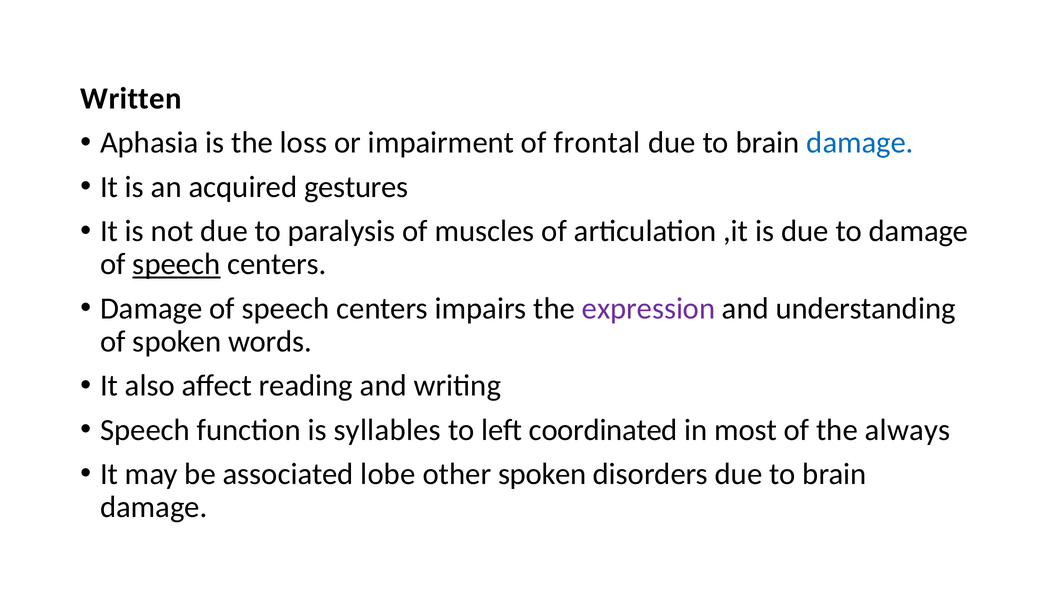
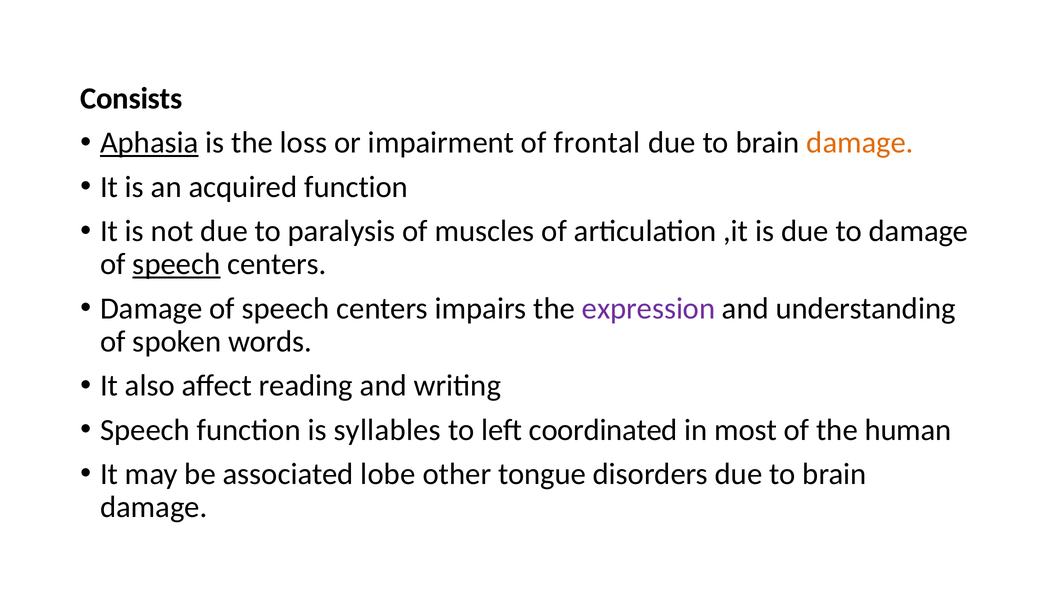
Written: Written -> Consists (131, 99)
Aphasia underline: none -> present (149, 143)
damage colour: blue -> orange (860, 143)
acquired gestures: gestures -> function (356, 187)
always: always -> human (908, 430)
other spoken: spoken -> tongue (542, 474)
